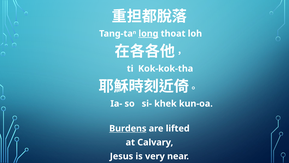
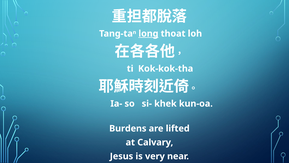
Burdens underline: present -> none (128, 128)
